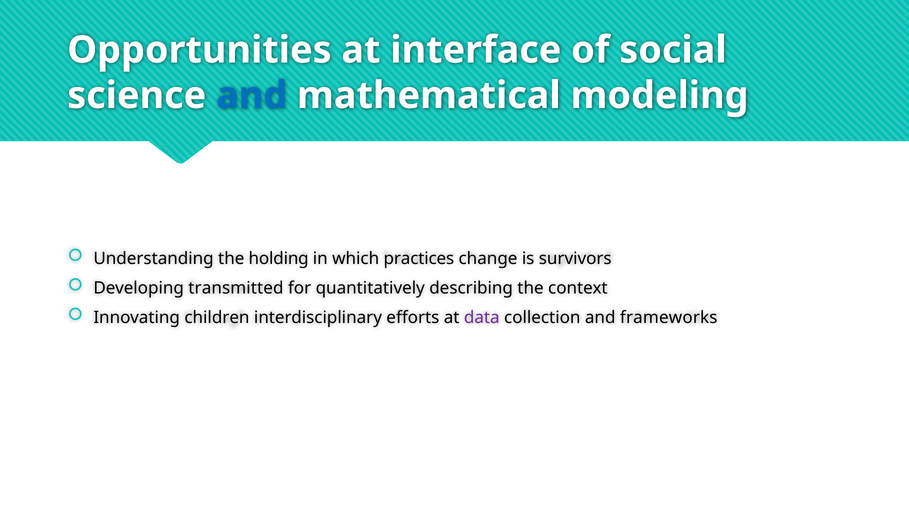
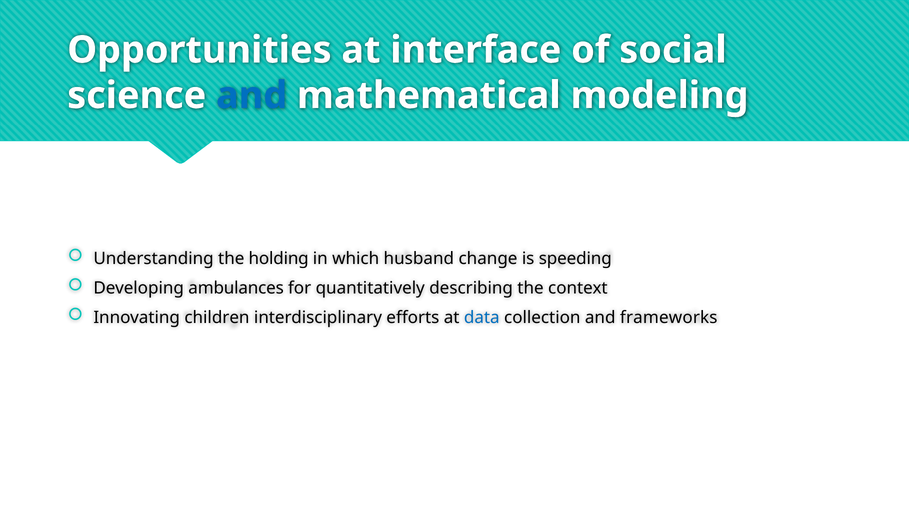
practices: practices -> husband (419, 258)
survivors: survivors -> speeding (575, 258)
transmitted: transmitted -> ambulances (236, 288)
data colour: purple -> blue (482, 317)
